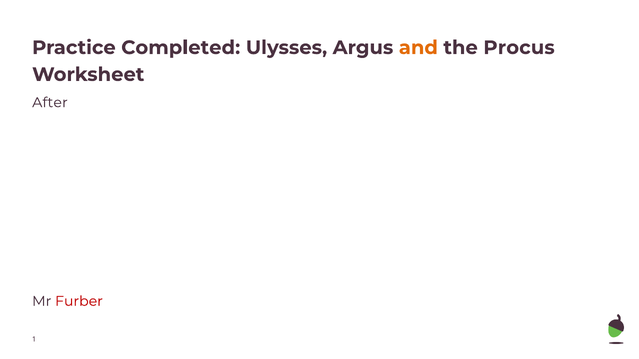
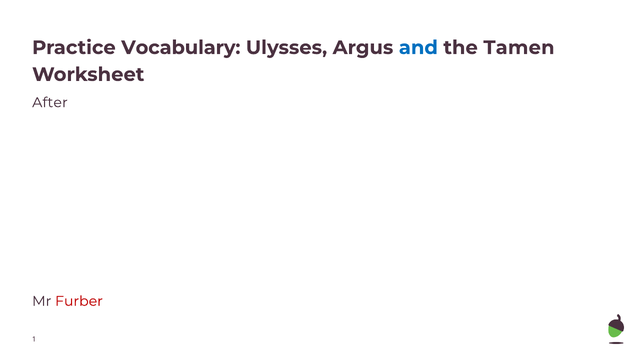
Completed: Completed -> Vocabulary (181, 48)
and colour: orange -> blue (418, 48)
Procus: Procus -> Tamen (519, 48)
